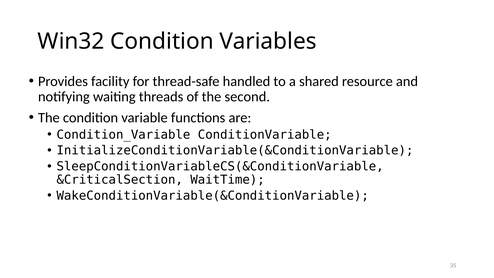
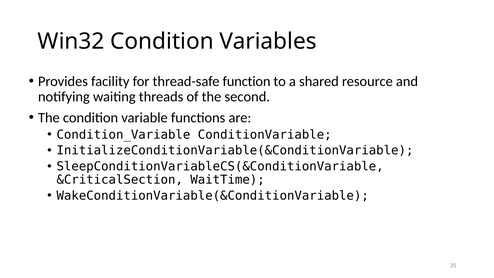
handled: handled -> function (247, 81)
